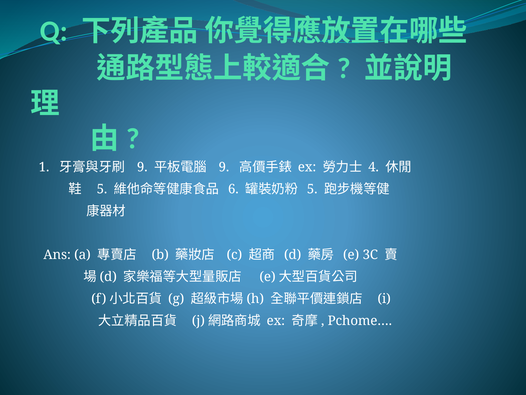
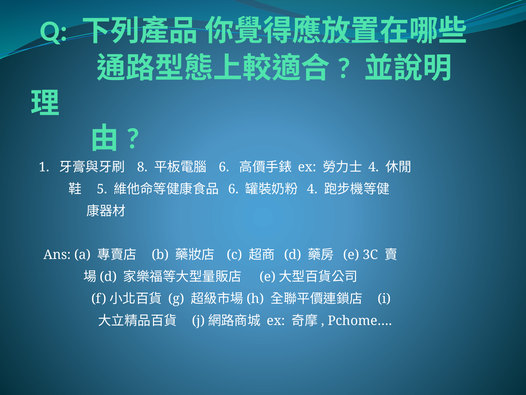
9: 9 -> 8 (142, 167)
9: 9 -> 6 (224, 167)
5: 5 -> 4 (312, 189)
